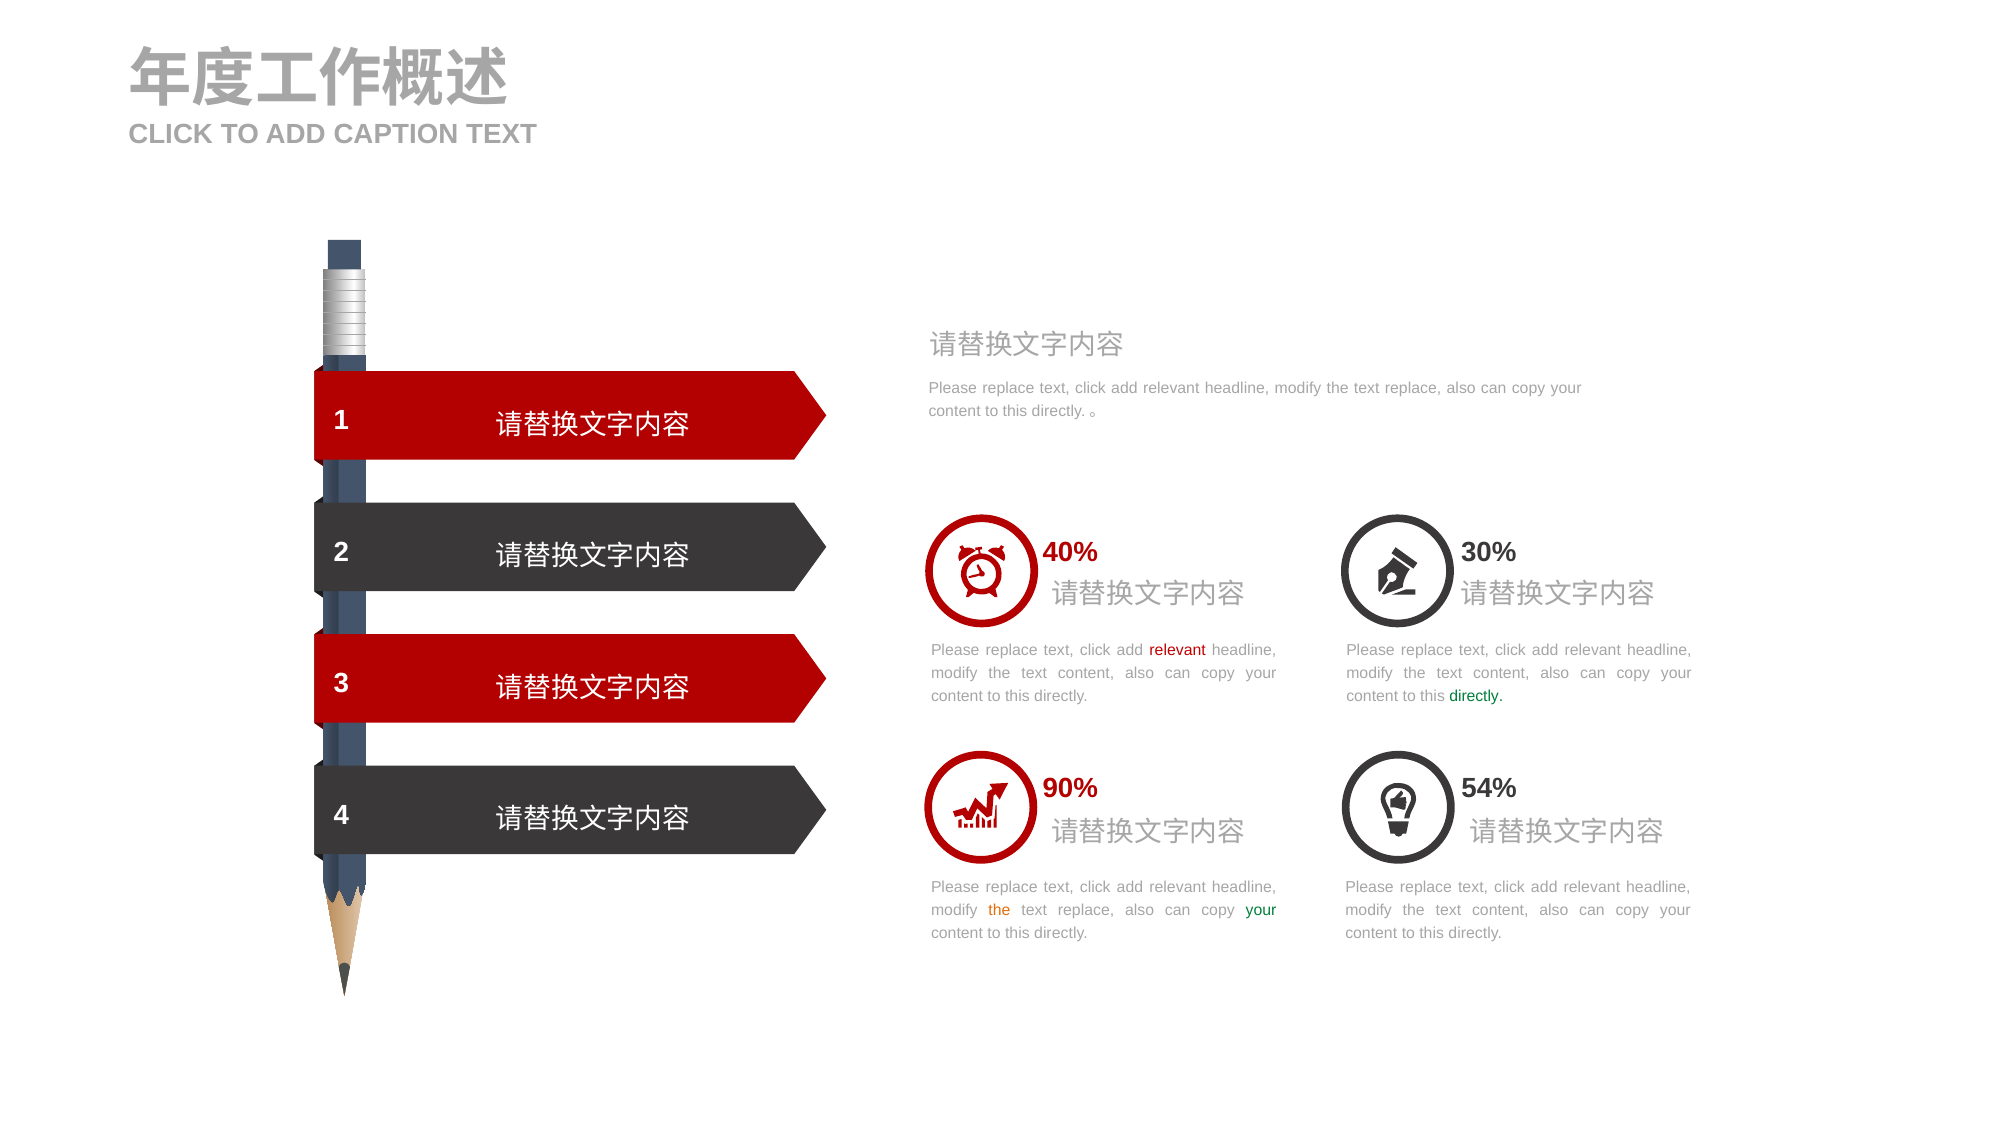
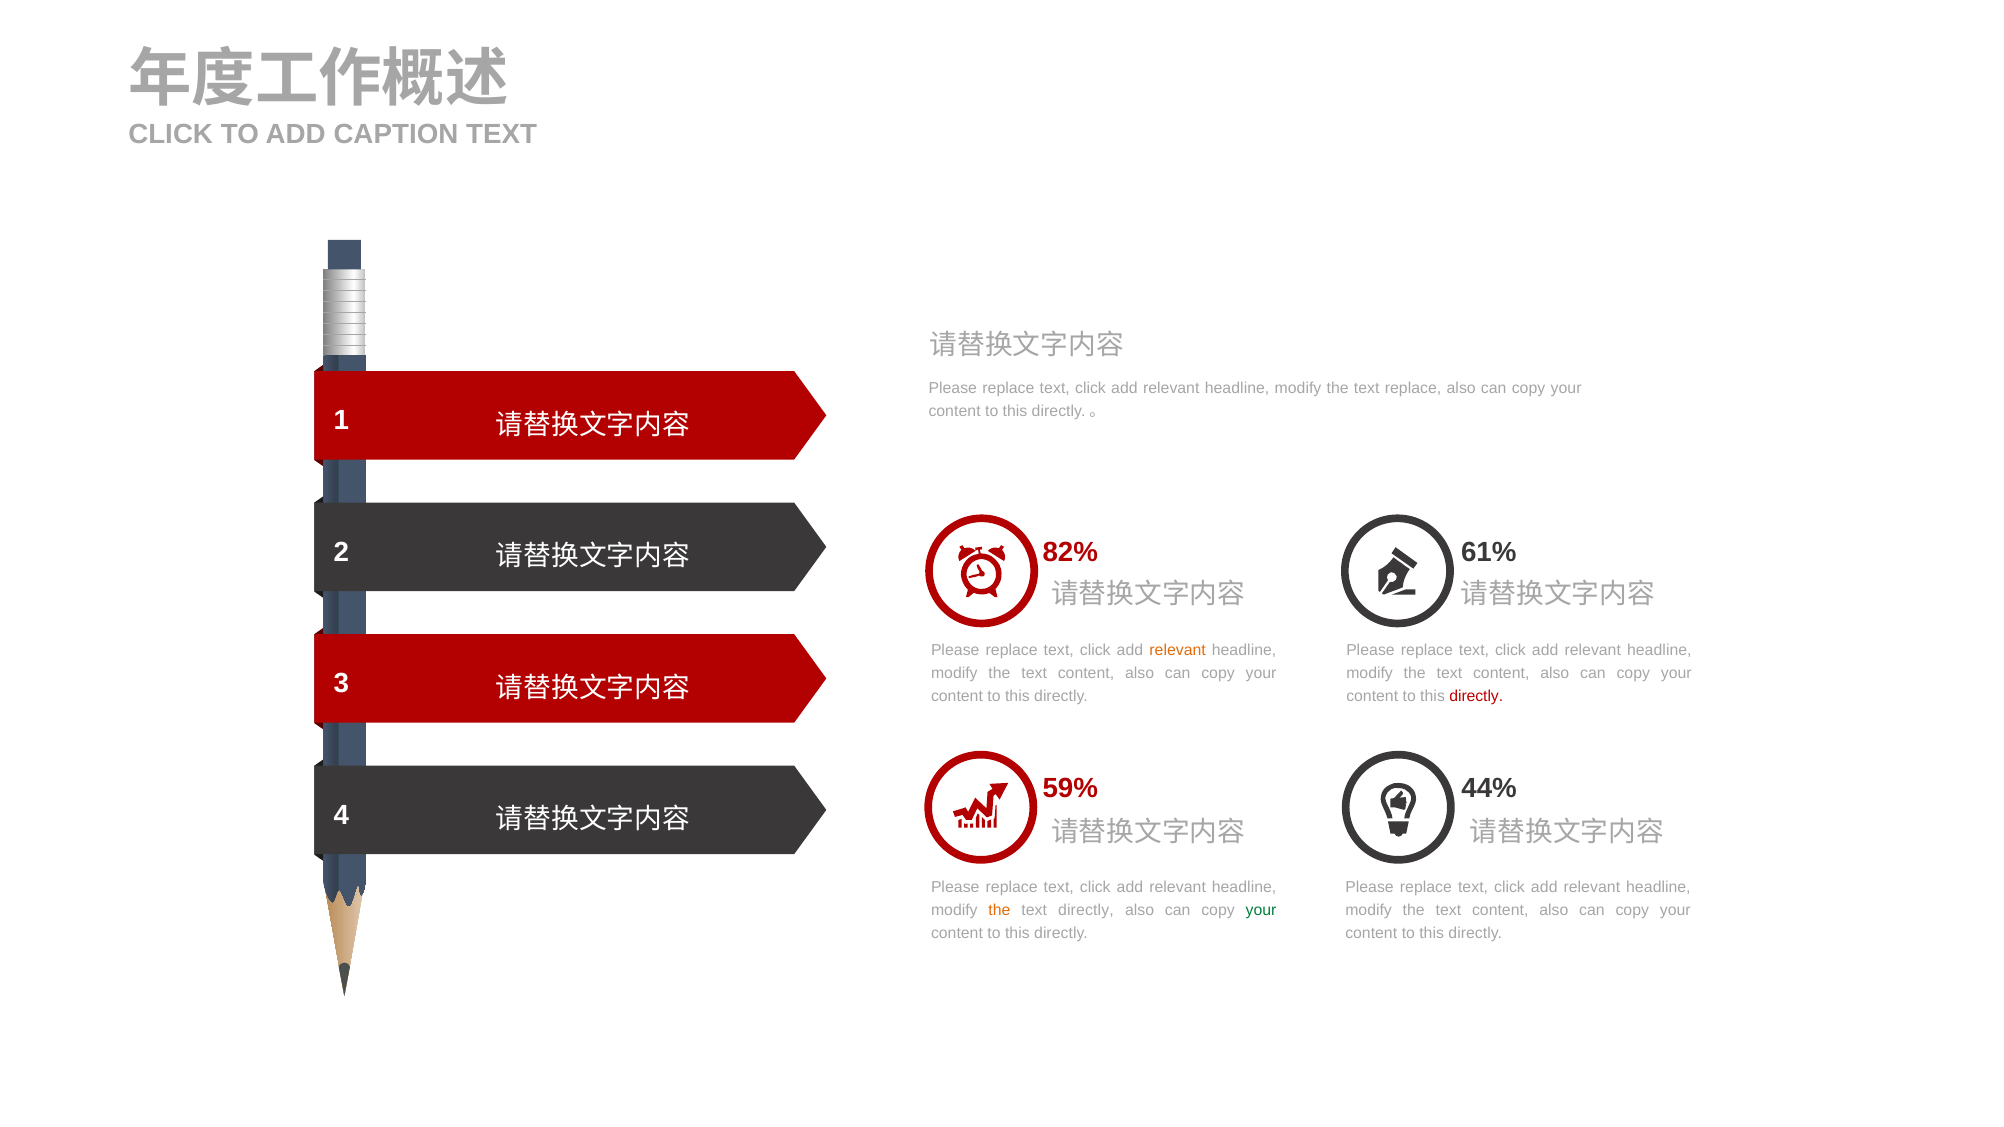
40%: 40% -> 82% (1070, 553)
30%: 30% -> 61% (1489, 553)
relevant colour: red -> orange (1178, 650)
directly colour: green -> red (1476, 696)
90%: 90% -> 59% (1070, 788)
54%: 54% -> 44% (1489, 788)
replace: replace -> directly (1086, 911)
